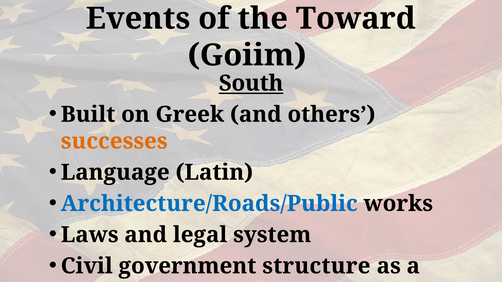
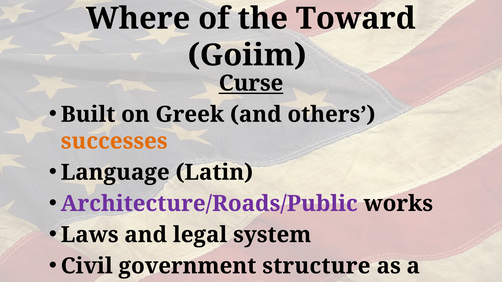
Events: Events -> Where (138, 19)
South: South -> Curse (251, 83)
Architecture/Roads/Public colour: blue -> purple (209, 204)
